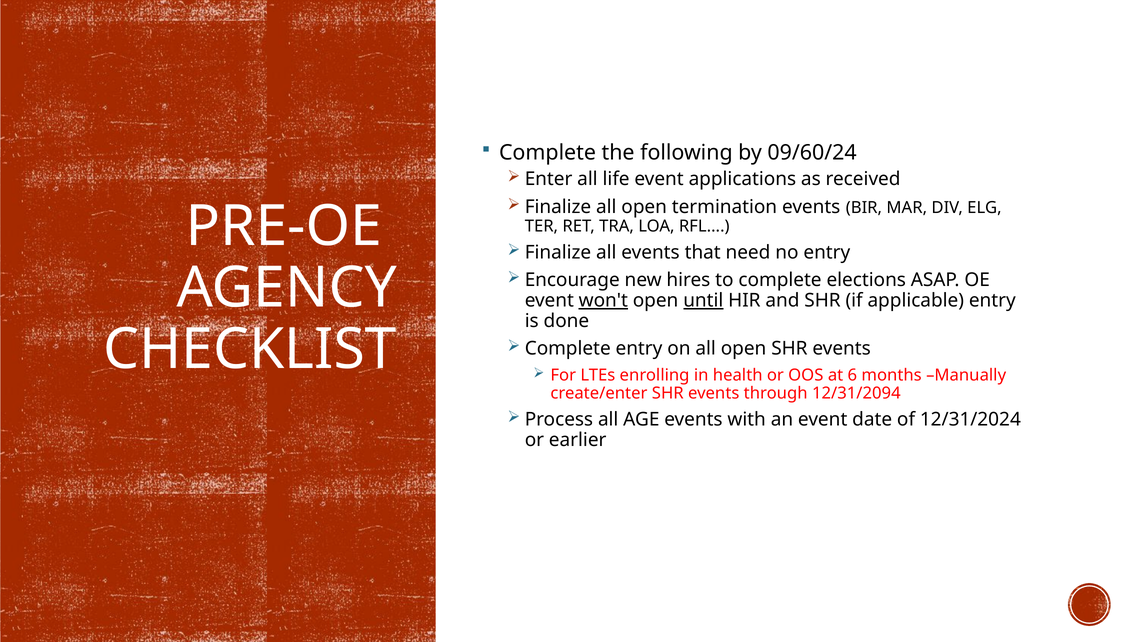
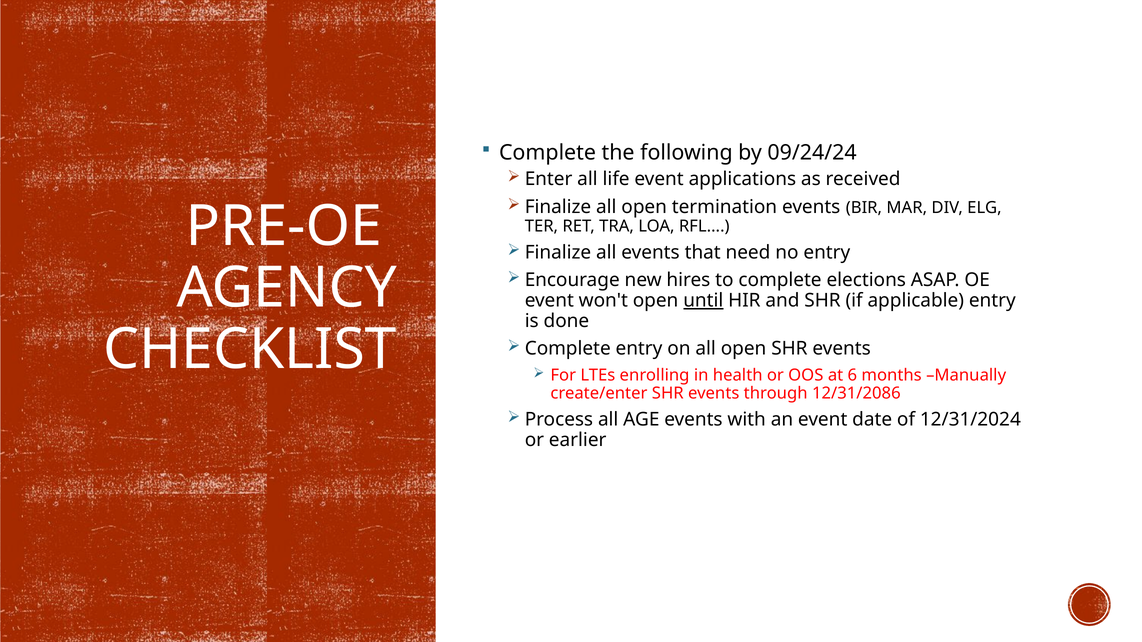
09/60/24: 09/60/24 -> 09/24/24 (812, 153)
won't underline: present -> none (603, 301)
12/31/2094: 12/31/2094 -> 12/31/2086 (856, 393)
